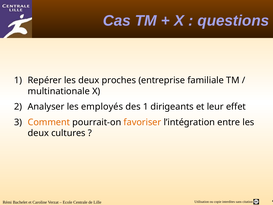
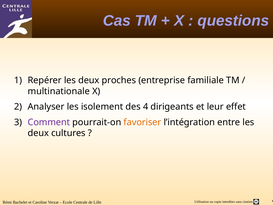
employés: employés -> isolement (102, 107)
des 1: 1 -> 4 (146, 107)
Comment colour: orange -> purple (49, 122)
